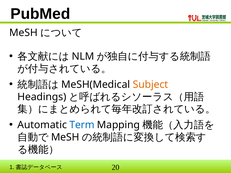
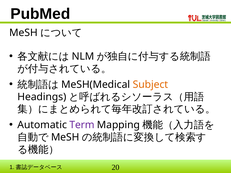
Term colour: blue -> purple (82, 125)
